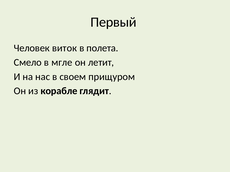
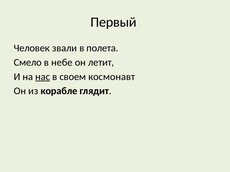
виток: виток -> звали (65, 48)
мгле: мгле -> небе (62, 63)
нас underline: none -> present (43, 77)
прищуром: прищуром -> космонавт (112, 77)
